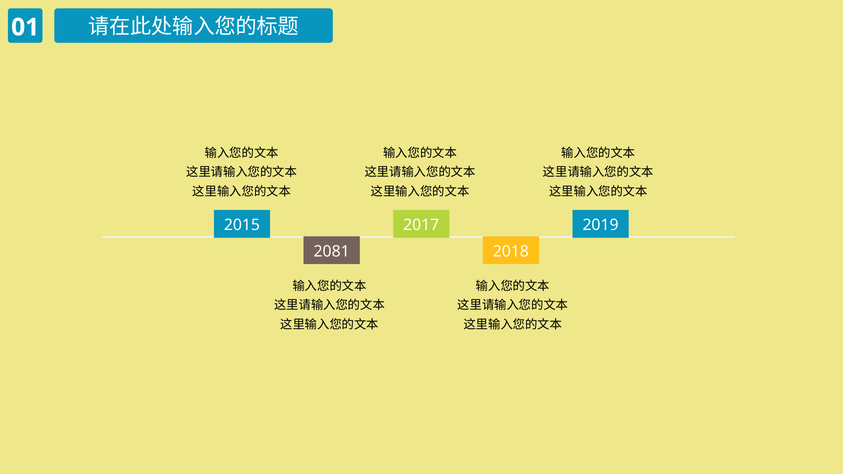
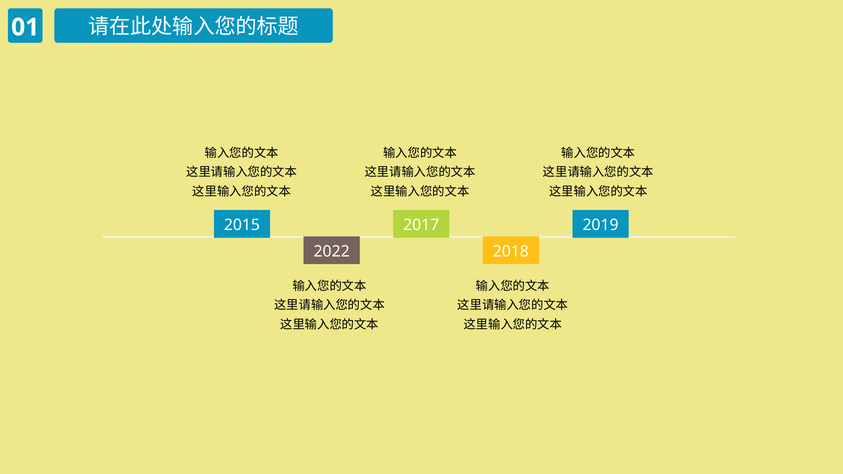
2081: 2081 -> 2022 (332, 251)
